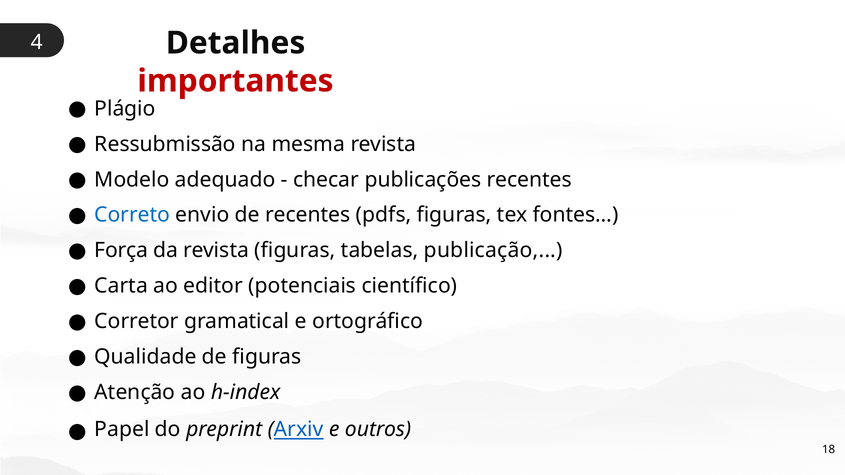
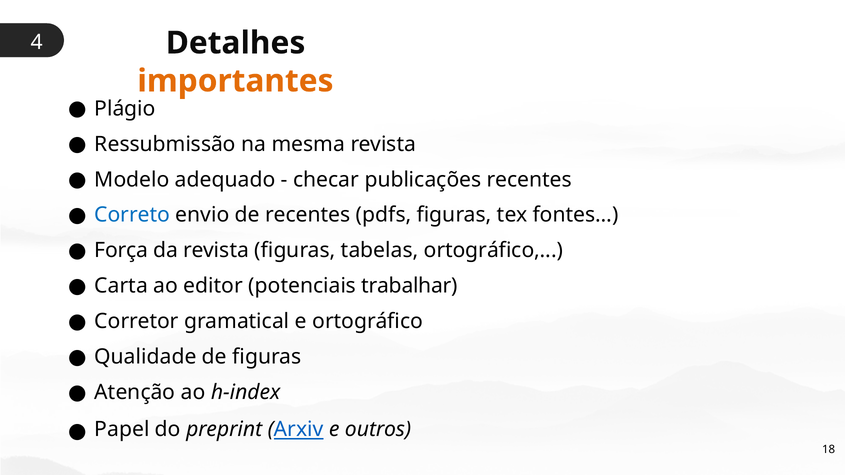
importantes colour: red -> orange (235, 81)
tabelas publicação: publicação -> ortográfico (493, 251)
científico: científico -> trabalhar (410, 286)
